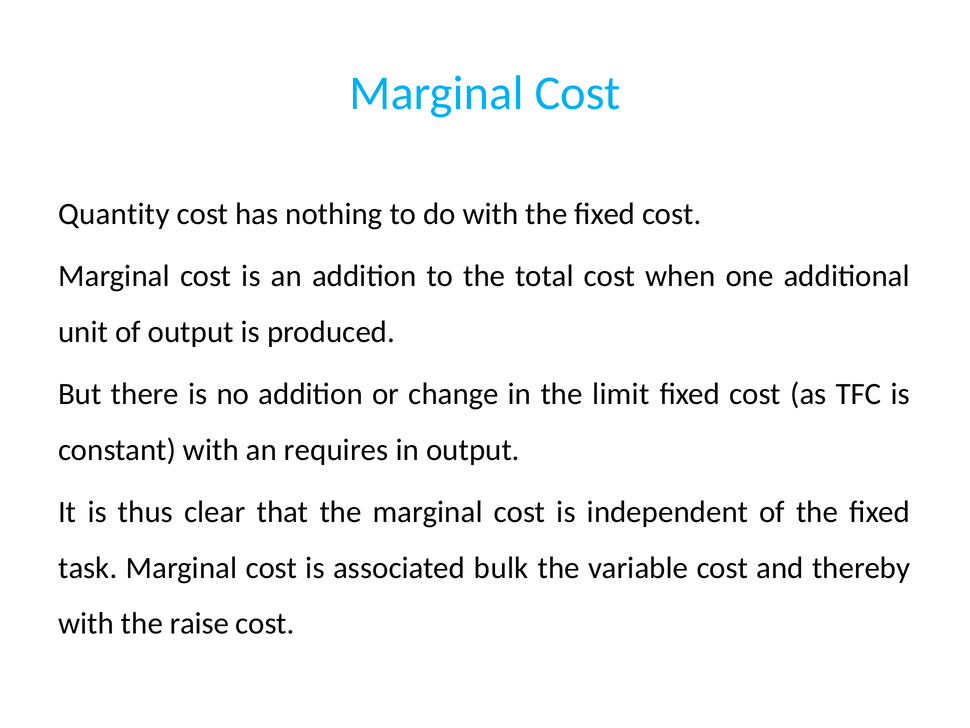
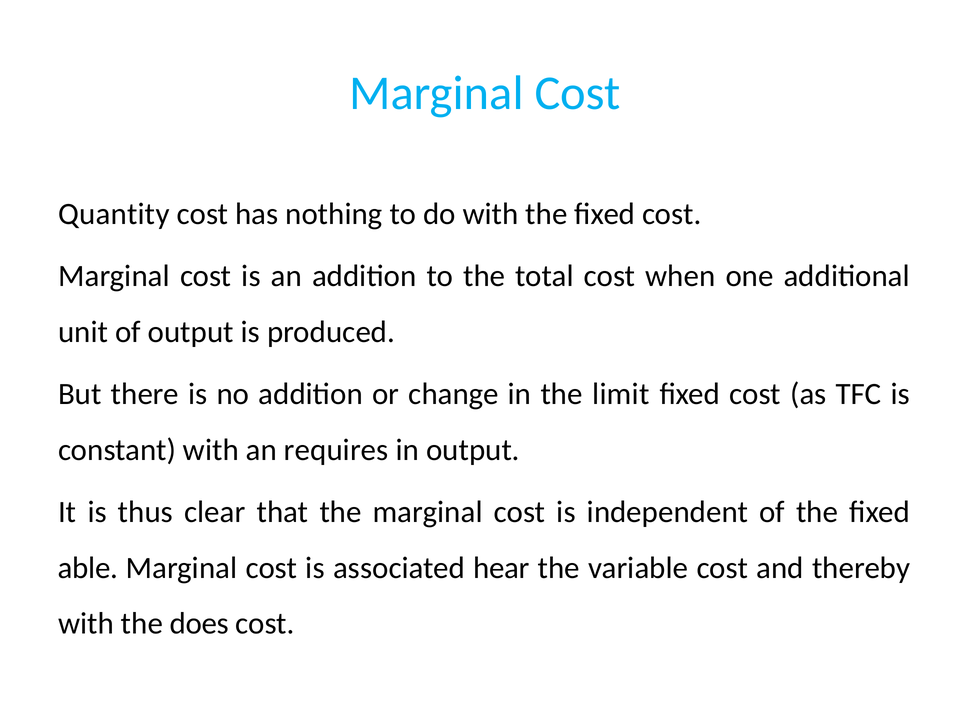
task: task -> able (88, 568)
bulk: bulk -> hear (502, 568)
raise: raise -> does (199, 623)
